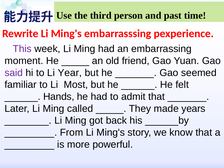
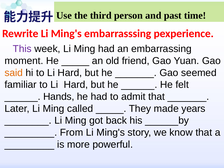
said colour: purple -> orange (14, 73)
hi to Li Year: Year -> Hard (70, 73)
familiar to Li Most: Most -> Hard (76, 85)
